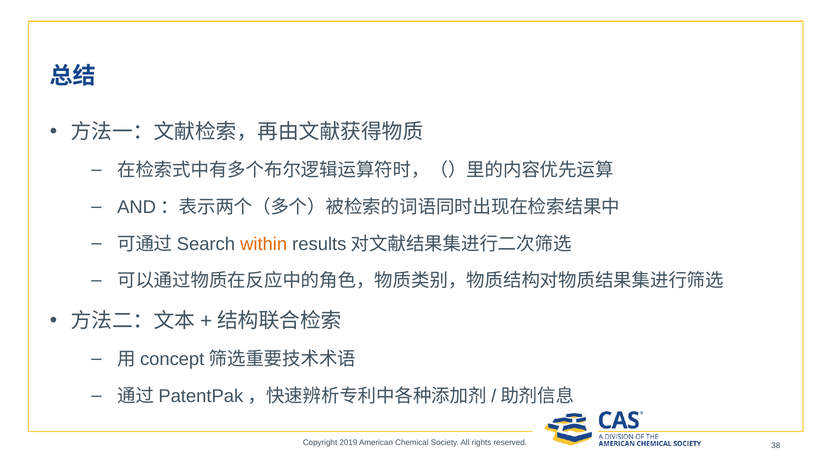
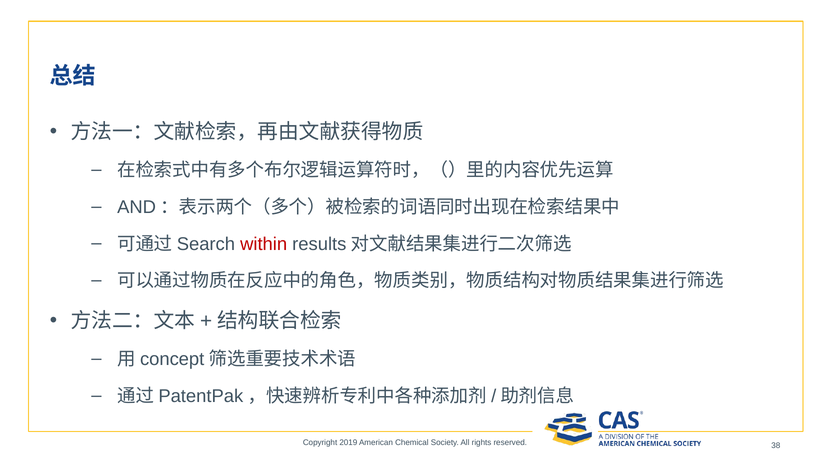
within colour: orange -> red (264, 244)
